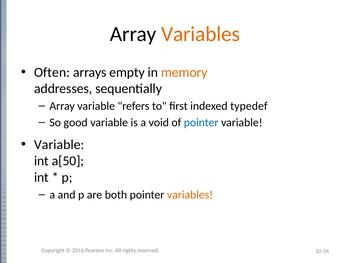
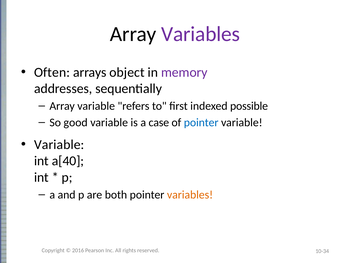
Variables colour: orange -> purple (201, 34)
empty: empty -> object (127, 72)
memory colour: orange -> purple (184, 72)
typedef: typedef -> possible (249, 106)
void: void -> case (159, 122)
a[50: a[50 -> a[40 (68, 161)
